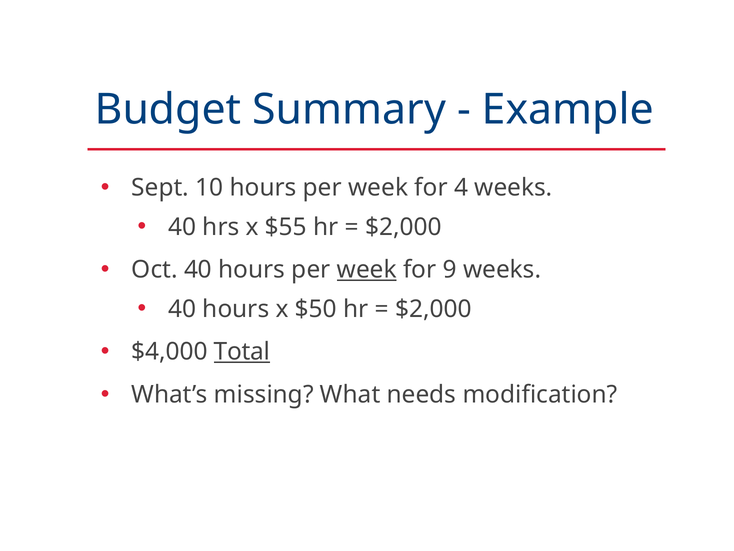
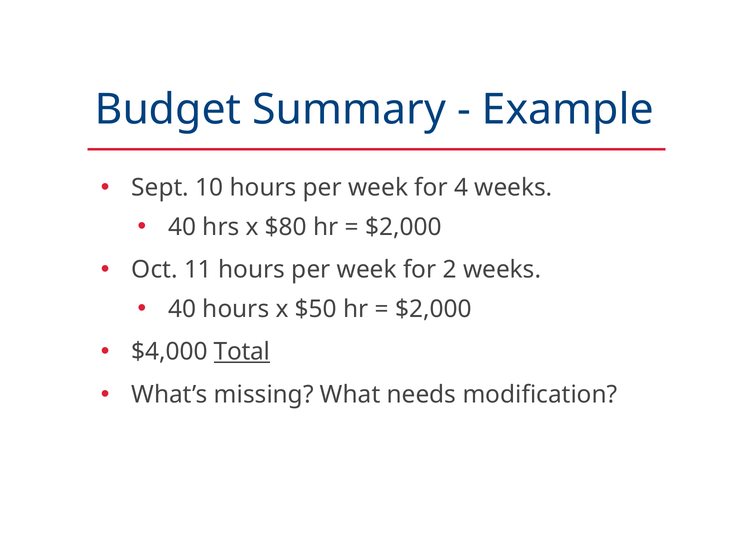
$55: $55 -> $80 (286, 227)
Oct 40: 40 -> 11 (198, 270)
week underline: present -> none (367, 270)
9: 9 -> 2 (450, 270)
